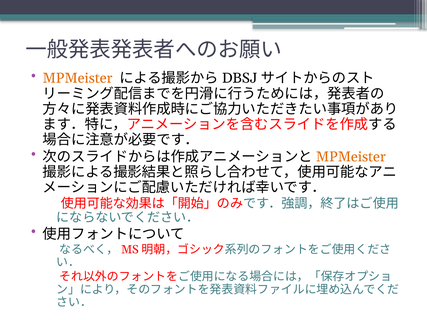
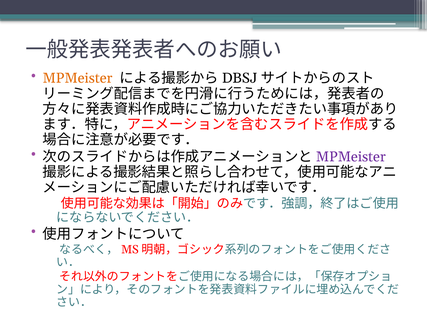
MPMeister colour: orange -> purple (351, 157)
